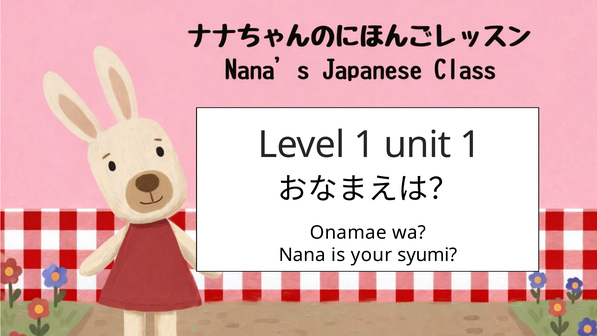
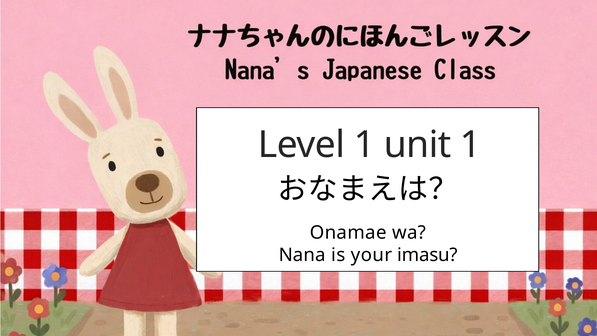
syumi: syumi -> imasu (427, 255)
